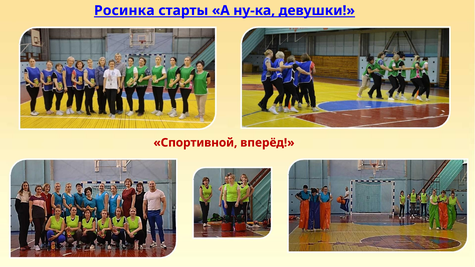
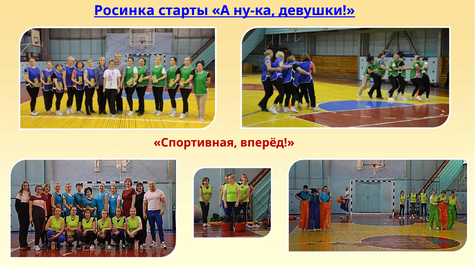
Спортивной: Спортивной -> Спортивная (195, 143)
